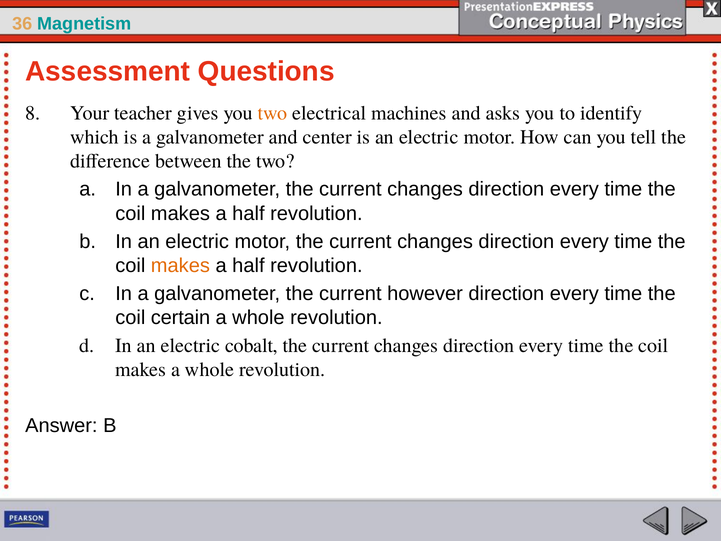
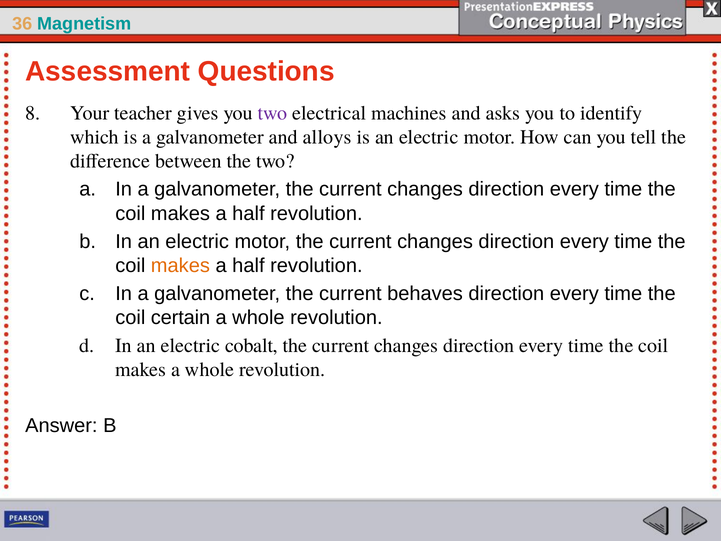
two colour: orange -> purple (273, 113)
center: center -> alloys (327, 137)
however: however -> behaves (425, 293)
